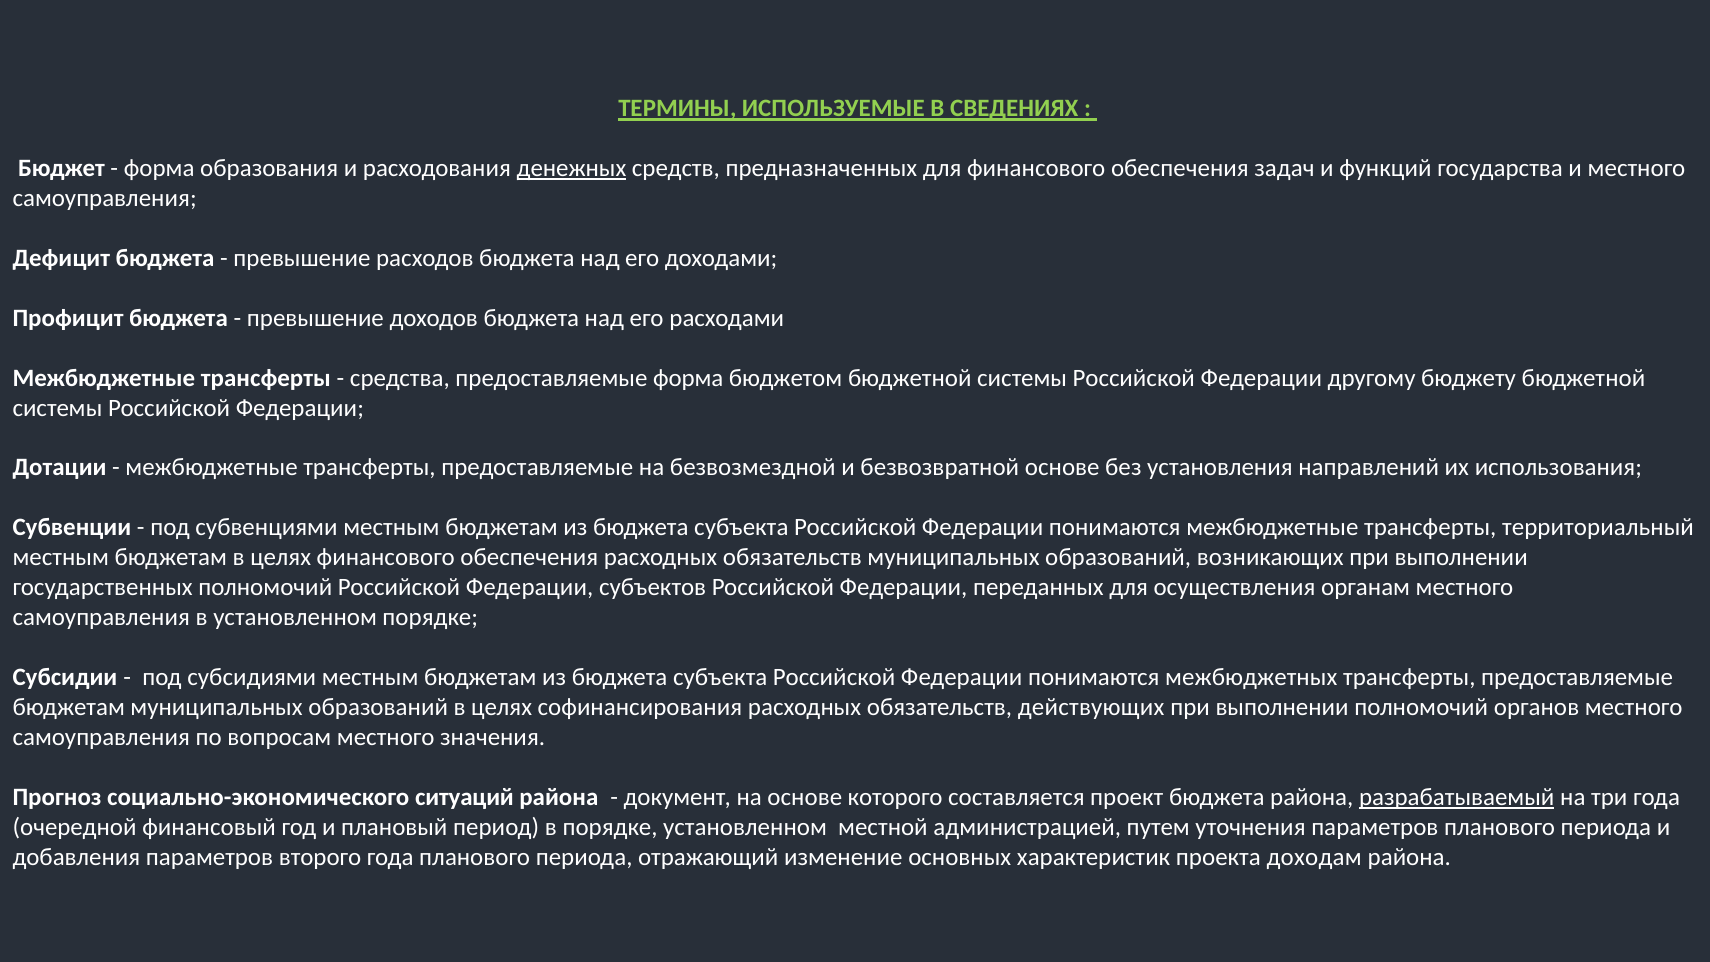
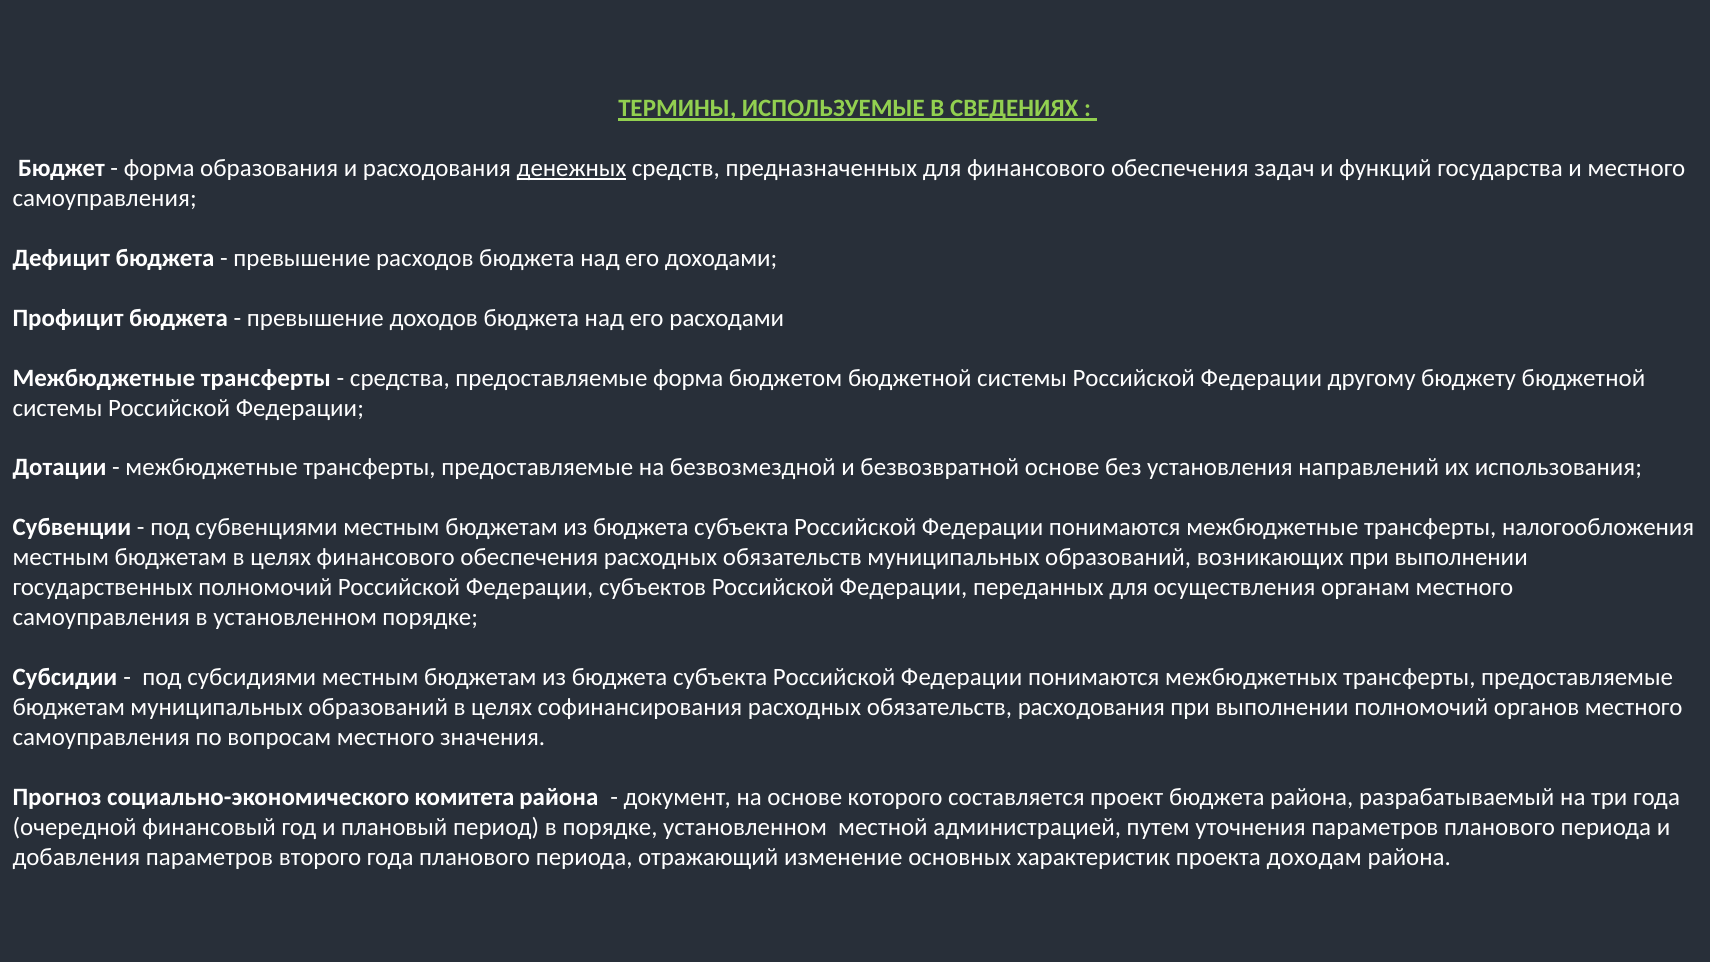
территориальный: территориальный -> налогообложения (1598, 528)
обязательств действующих: действующих -> расходования (1091, 707)
ситуаций: ситуаций -> комитета (465, 797)
разрабатываемый underline: present -> none (1457, 797)
